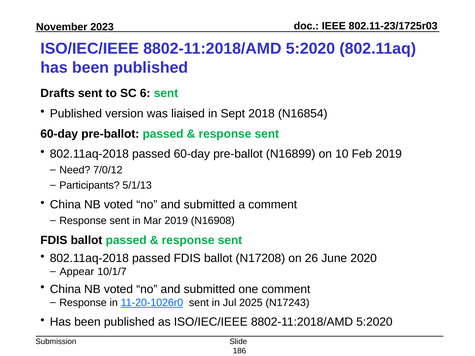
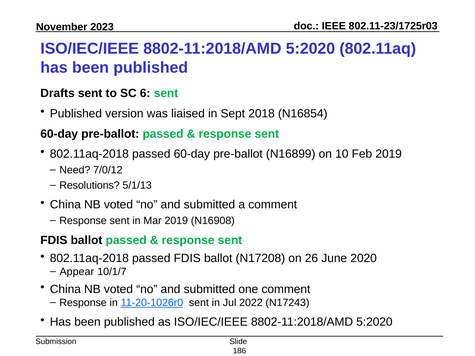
Participants: Participants -> Resolutions (90, 185)
2025: 2025 -> 2022 (251, 303)
